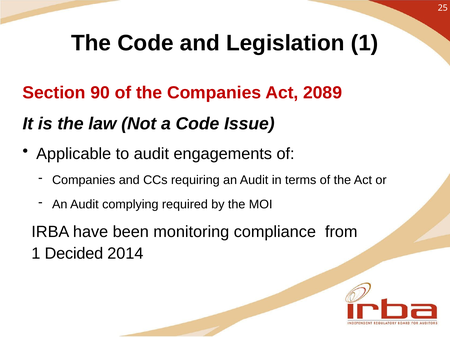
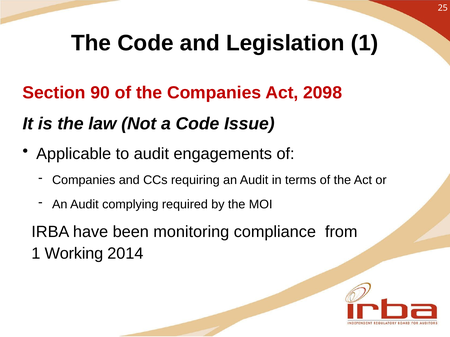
2089: 2089 -> 2098 (323, 93)
Decided: Decided -> Working (74, 254)
